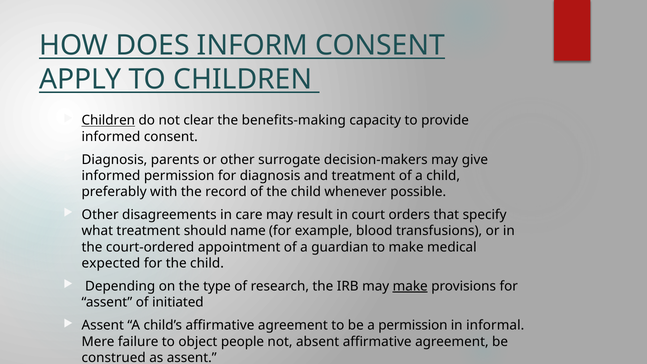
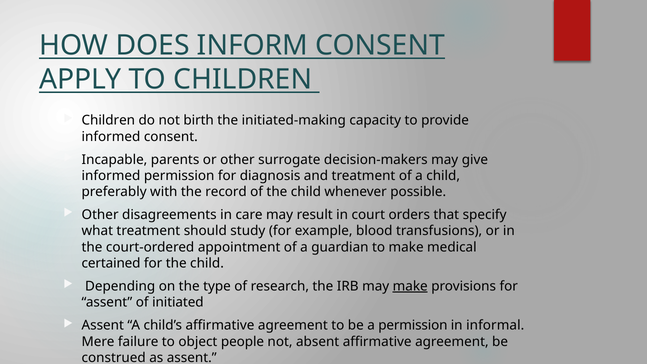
Children underline: present -> none (108, 120)
clear: clear -> birth (199, 120)
benefits-making: benefits-making -> initiated-making (294, 120)
Diagnosis: Diagnosis -> Incapable (114, 160)
name: name -> study (248, 231)
expected: expected -> certained (111, 263)
